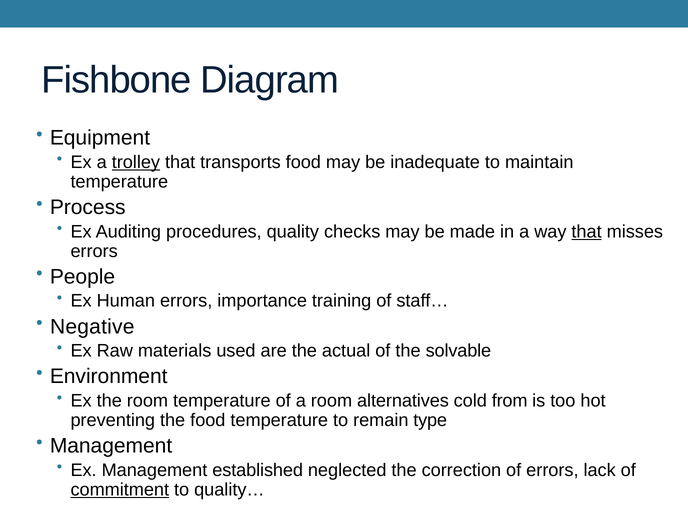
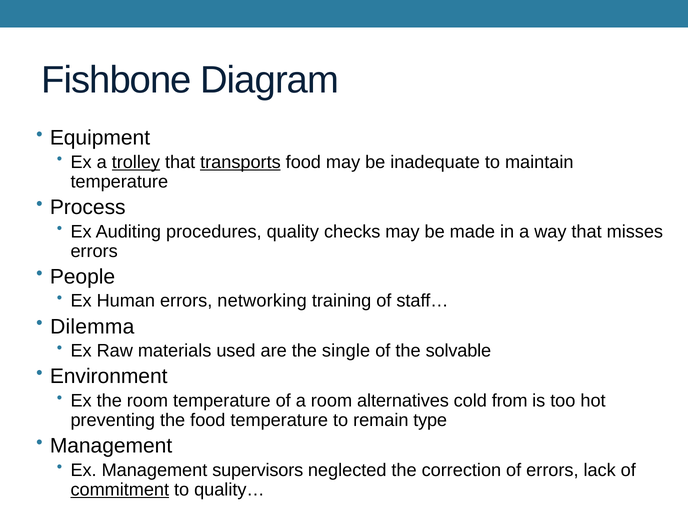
transports underline: none -> present (240, 162)
that underline: present -> none (587, 232)
importance: importance -> networking (262, 301)
Negative: Negative -> Dilemma (92, 327)
actual: actual -> single (346, 351)
established: established -> supervisors (258, 470)
